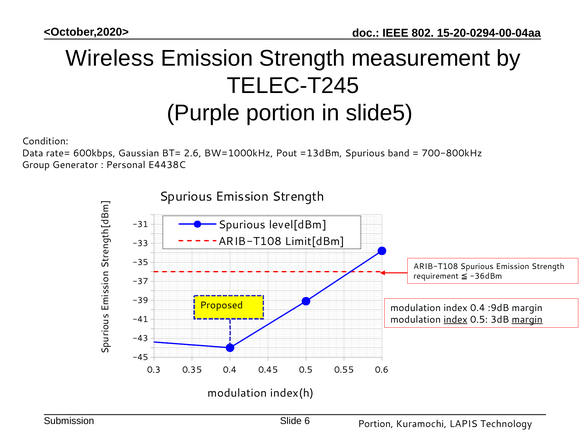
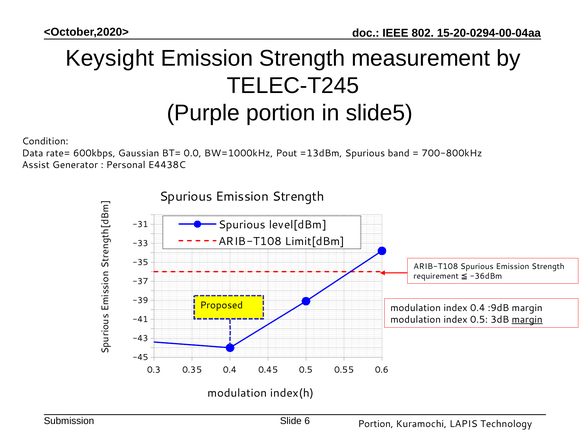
Wireless: Wireless -> Keysight (110, 58)
2.6: 2.6 -> 0.0 (193, 153)
Group: Group -> Assist (36, 165)
index underline: present -> none (455, 319)
